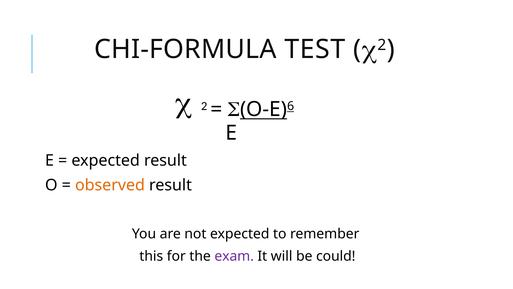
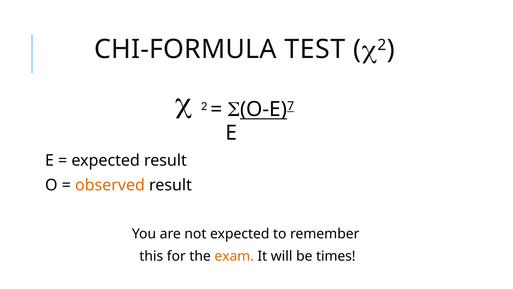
6: 6 -> 7 (291, 106)
exam colour: purple -> orange (234, 256)
could: could -> times (336, 256)
